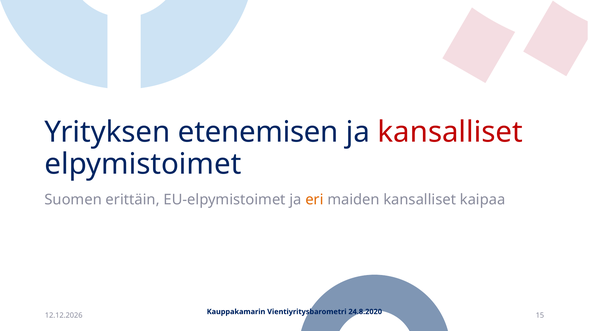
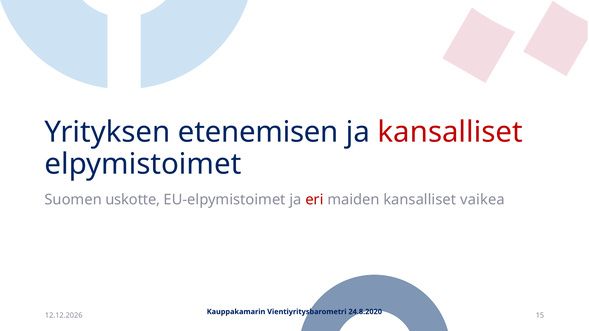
erittäin: erittäin -> uskotte (133, 200)
eri colour: orange -> red (314, 200)
kaipaa: kaipaa -> vaikea (482, 200)
